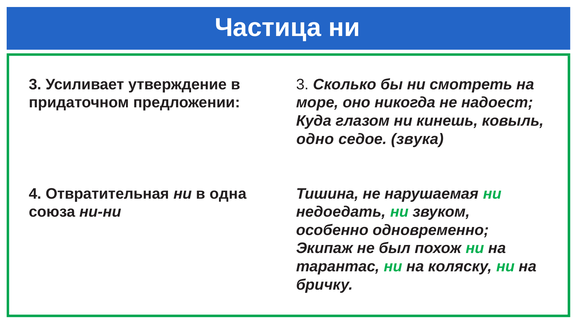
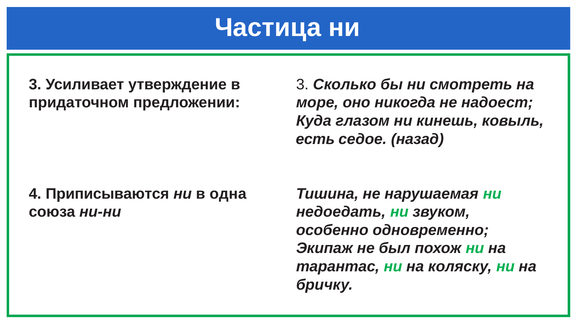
одно: одно -> есть (315, 139)
звука: звука -> назад (417, 139)
Отвратительная: Отвратительная -> Приписываются (107, 194)
